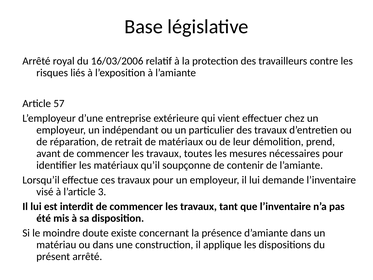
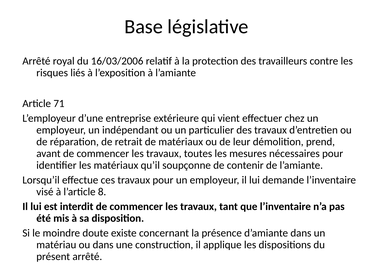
57: 57 -> 71 (59, 103)
3: 3 -> 8 (102, 192)
